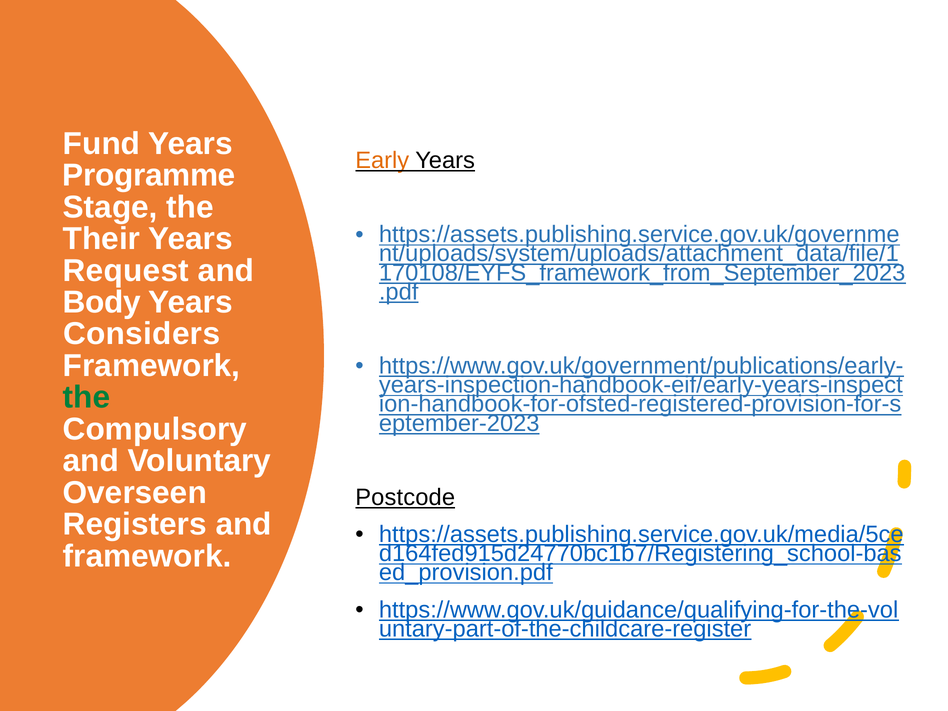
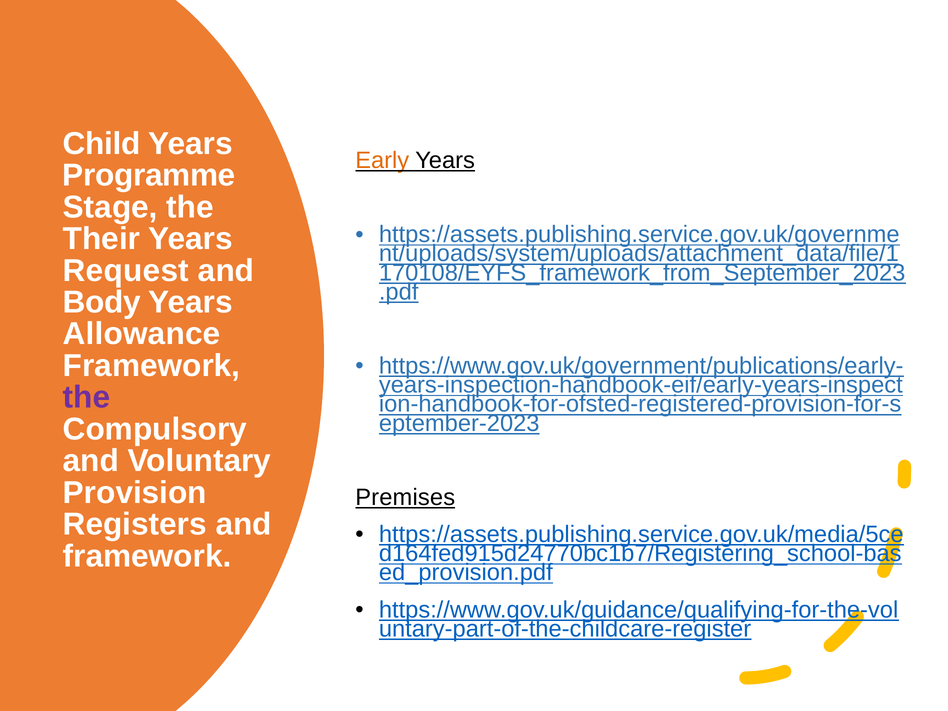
Fund: Fund -> Child (102, 144)
Considers: Considers -> Allowance (142, 334)
the colour: green -> purple (87, 397)
Overseen: Overseen -> Provision (135, 493)
Postcode: Postcode -> Premises (405, 497)
